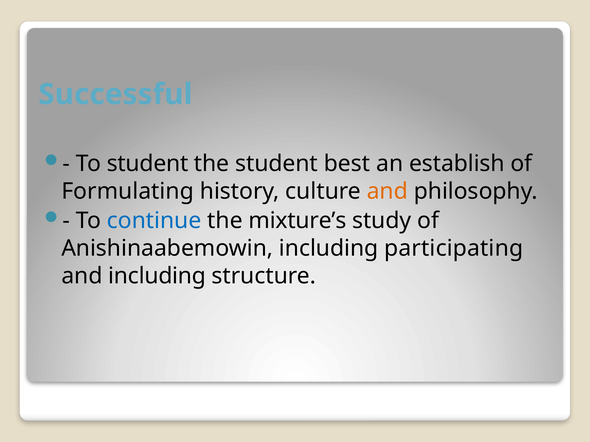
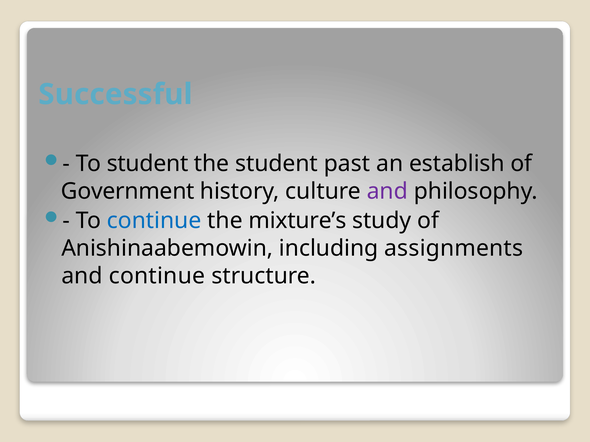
best: best -> past (347, 164)
Formulating: Formulating -> Government (128, 191)
and colour: orange -> purple (387, 191)
participating: participating -> assignments (454, 249)
and including: including -> continue (157, 276)
